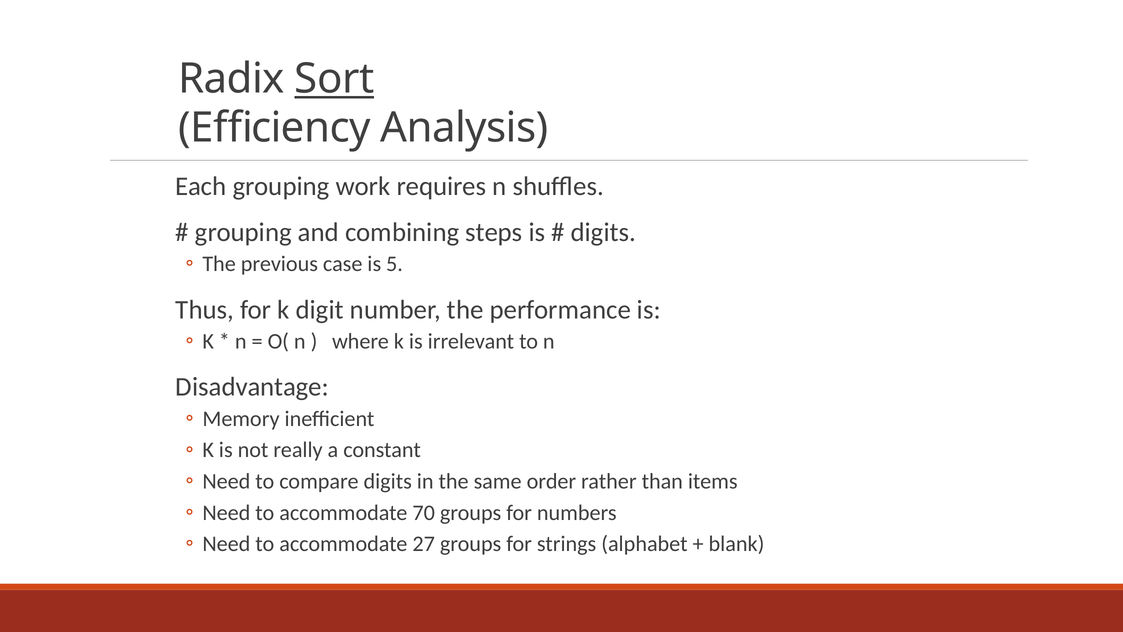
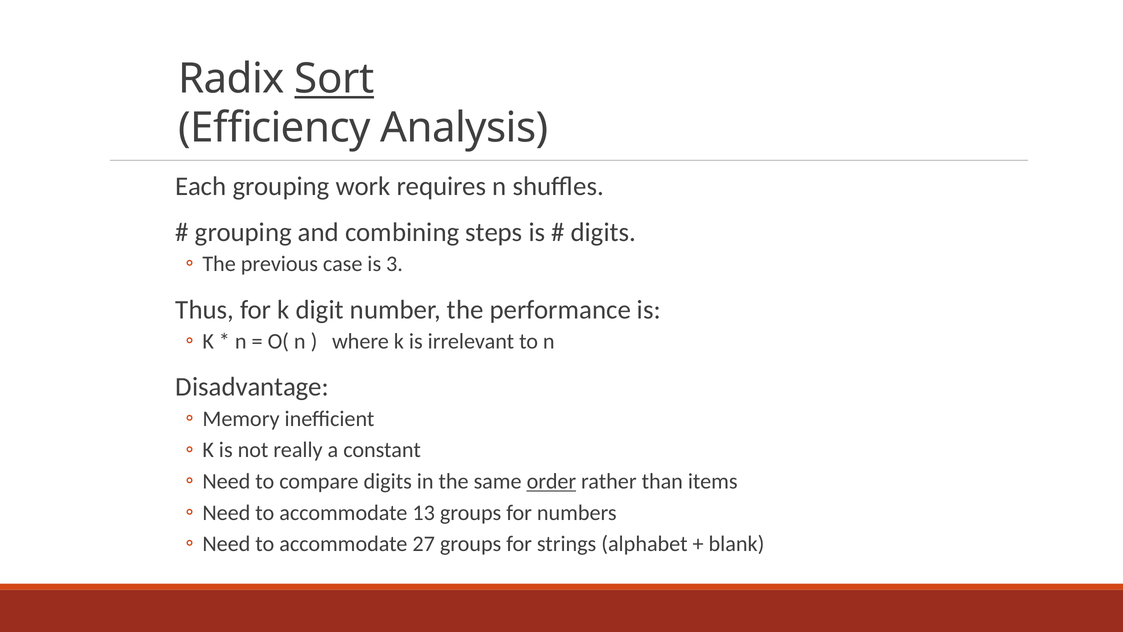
5: 5 -> 3 (395, 264)
order underline: none -> present (551, 481)
70: 70 -> 13 (424, 512)
